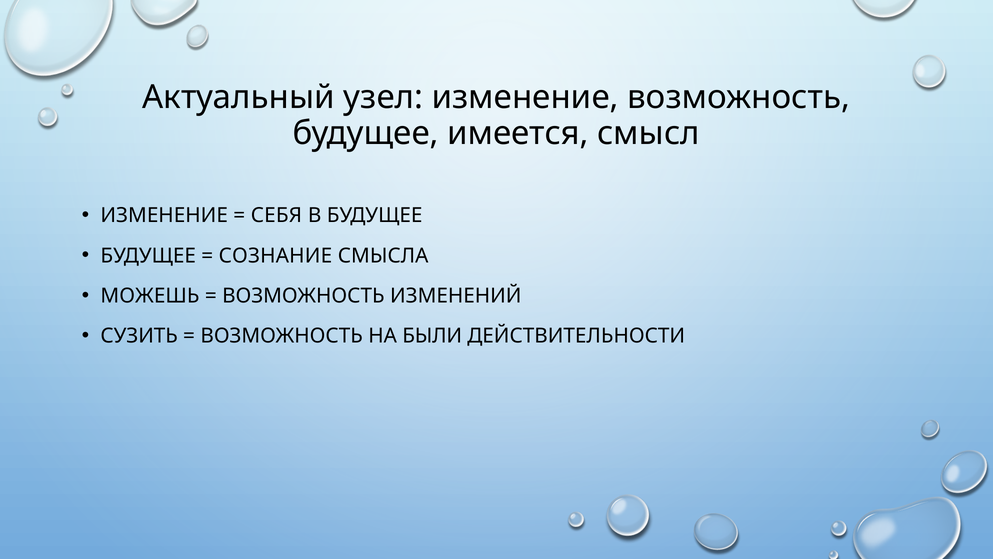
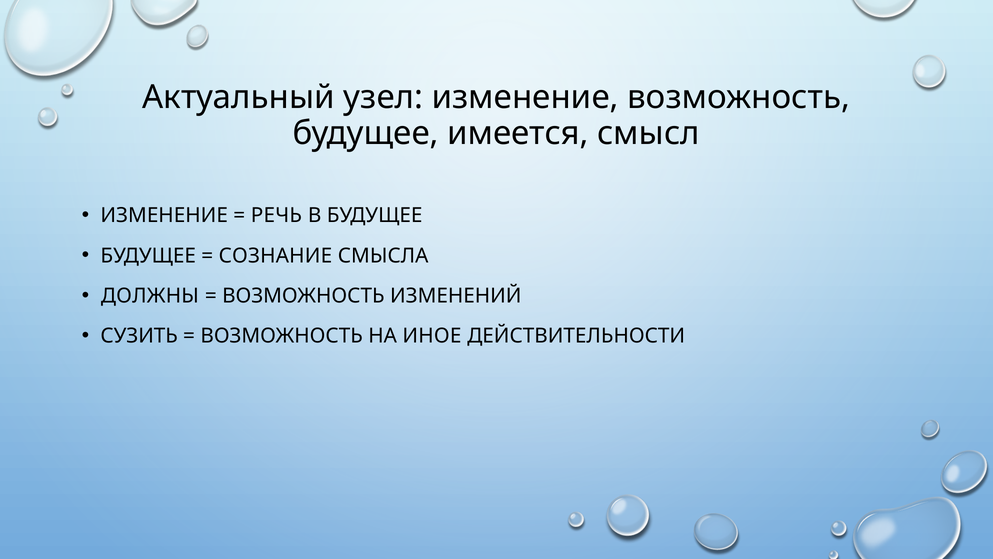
СЕБЯ: СЕБЯ -> РЕЧЬ (276, 215)
МОЖЕШЬ: МОЖЕШЬ -> ДОЛЖНЫ (150, 296)
БЫЛИ: БЫЛИ -> ИНОЕ (432, 336)
